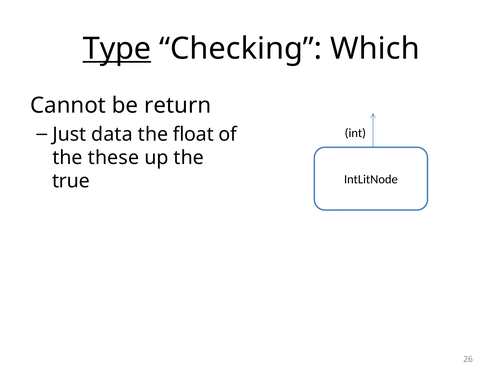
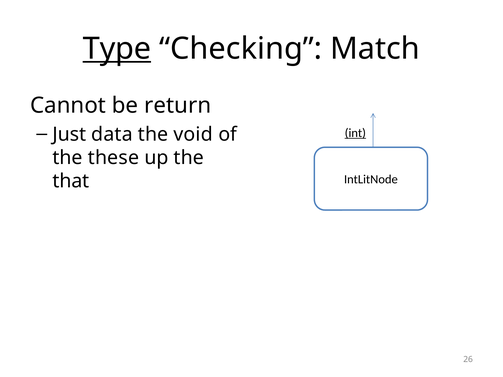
Which: Which -> Match (375, 49)
float: float -> void (193, 134)
int underline: none -> present (355, 133)
true: true -> that (71, 181)
